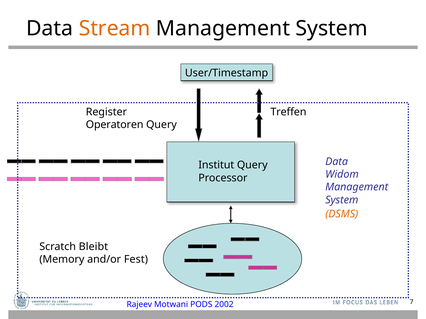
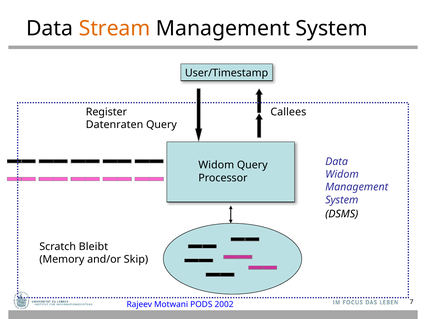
Treffen: Treffen -> Callees (288, 112)
Operatoren: Operatoren -> Datenraten (115, 125)
Institut: Institut -> Widom (216, 165)
DSMS colour: orange -> black (342, 214)
Fest: Fest -> Skip (136, 260)
